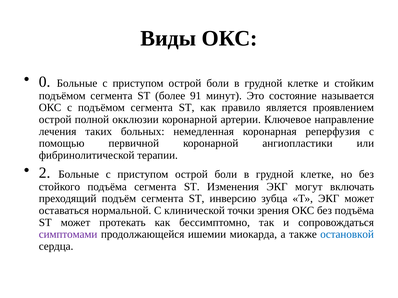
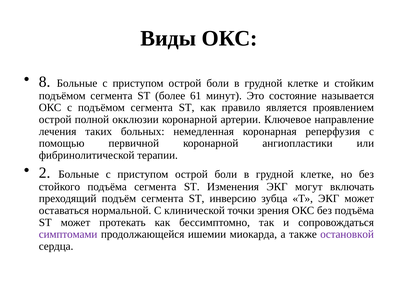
0: 0 -> 8 (45, 82)
91: 91 -> 61 (196, 96)
остановкой colour: blue -> purple (347, 235)
